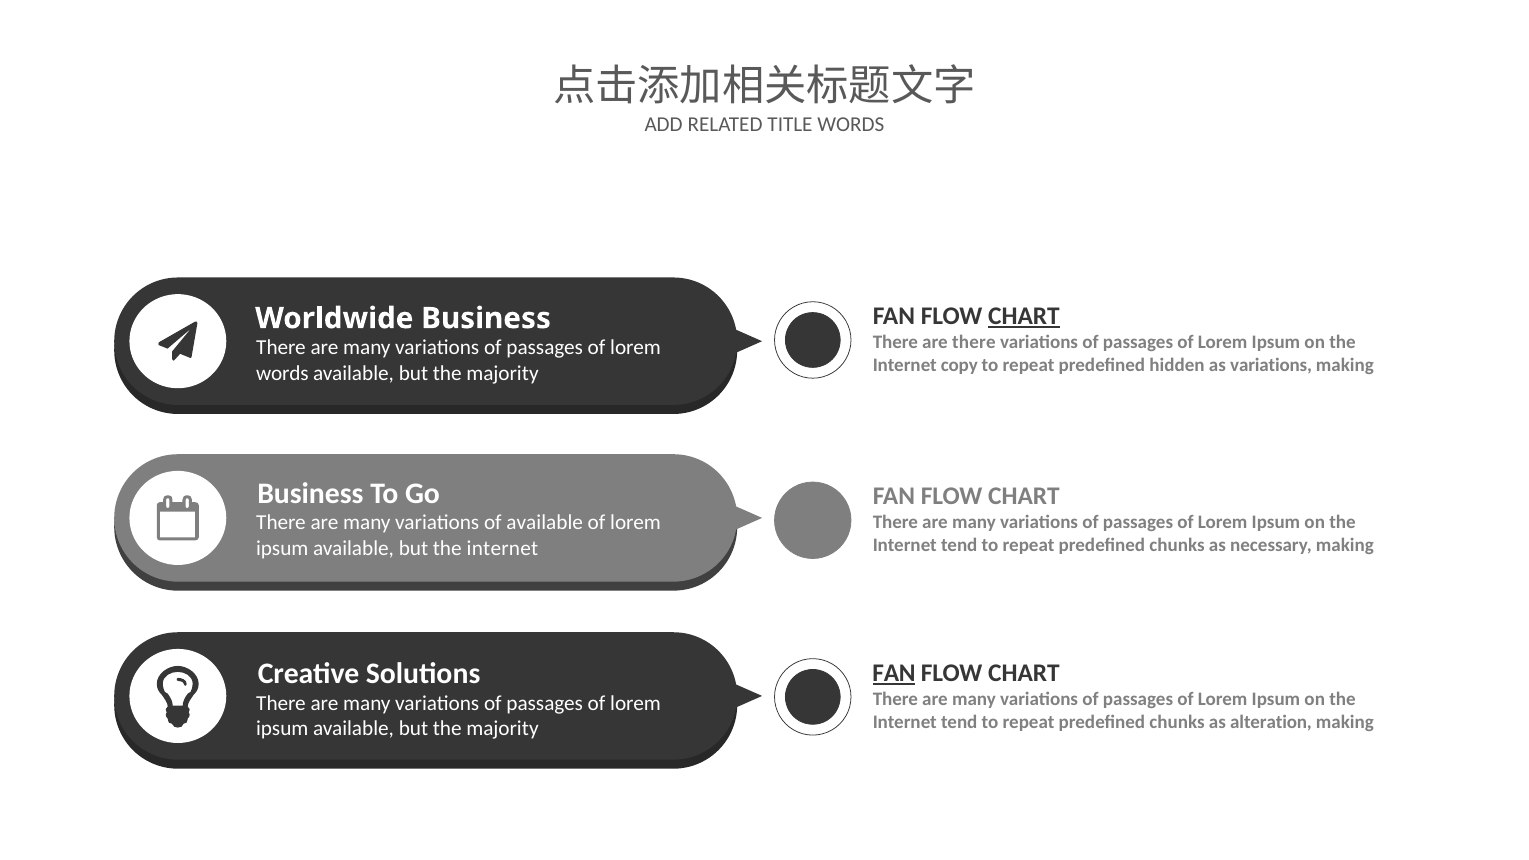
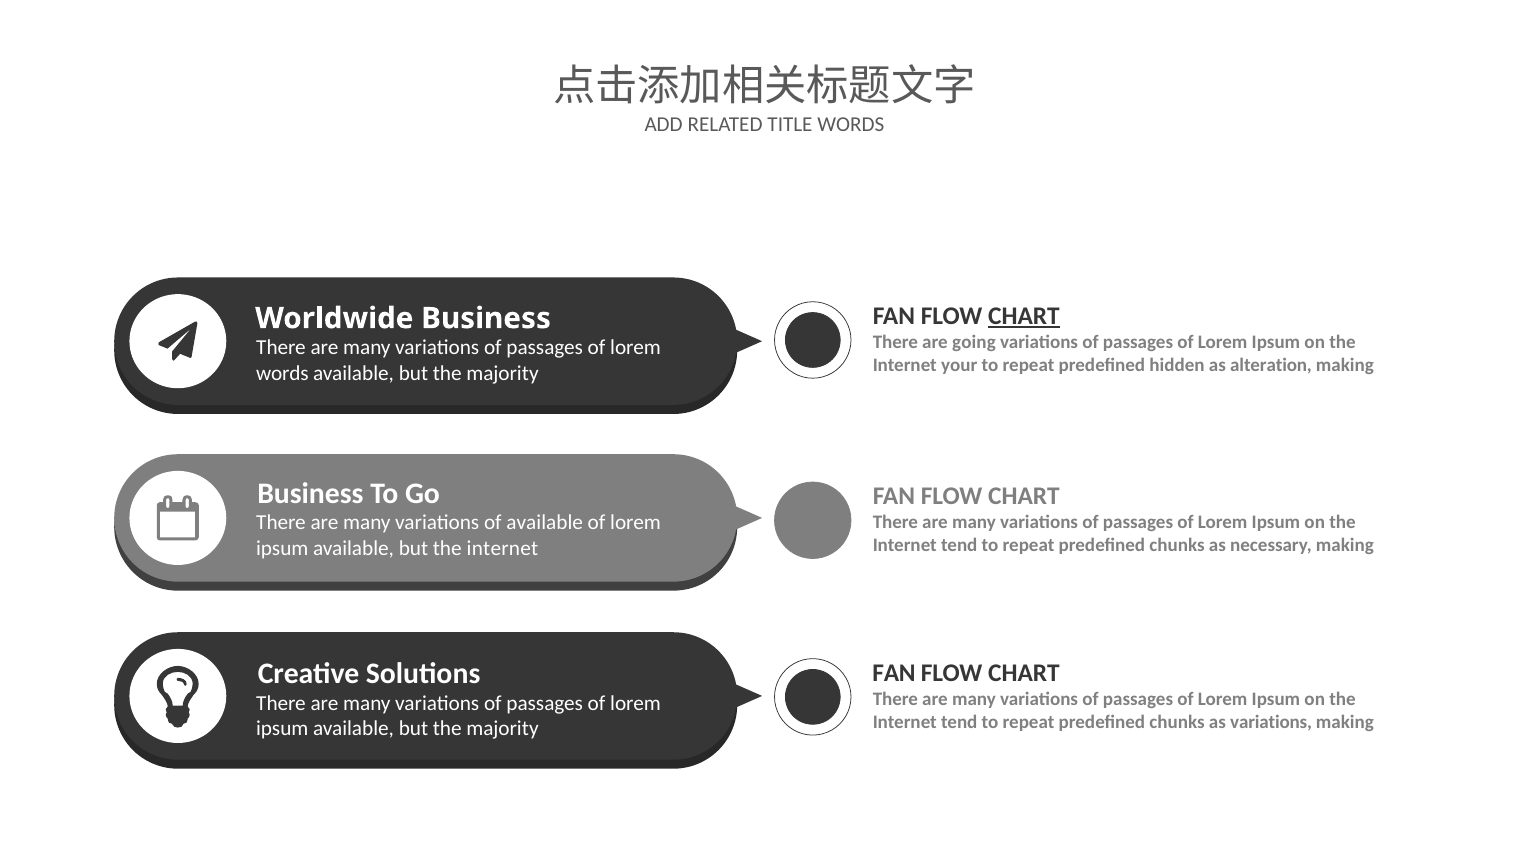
are there: there -> going (974, 342)
copy: copy -> your (959, 365)
as variations: variations -> alteration (1271, 365)
FAN underline: present -> none (894, 673)
as alteration: alteration -> variations (1271, 722)
